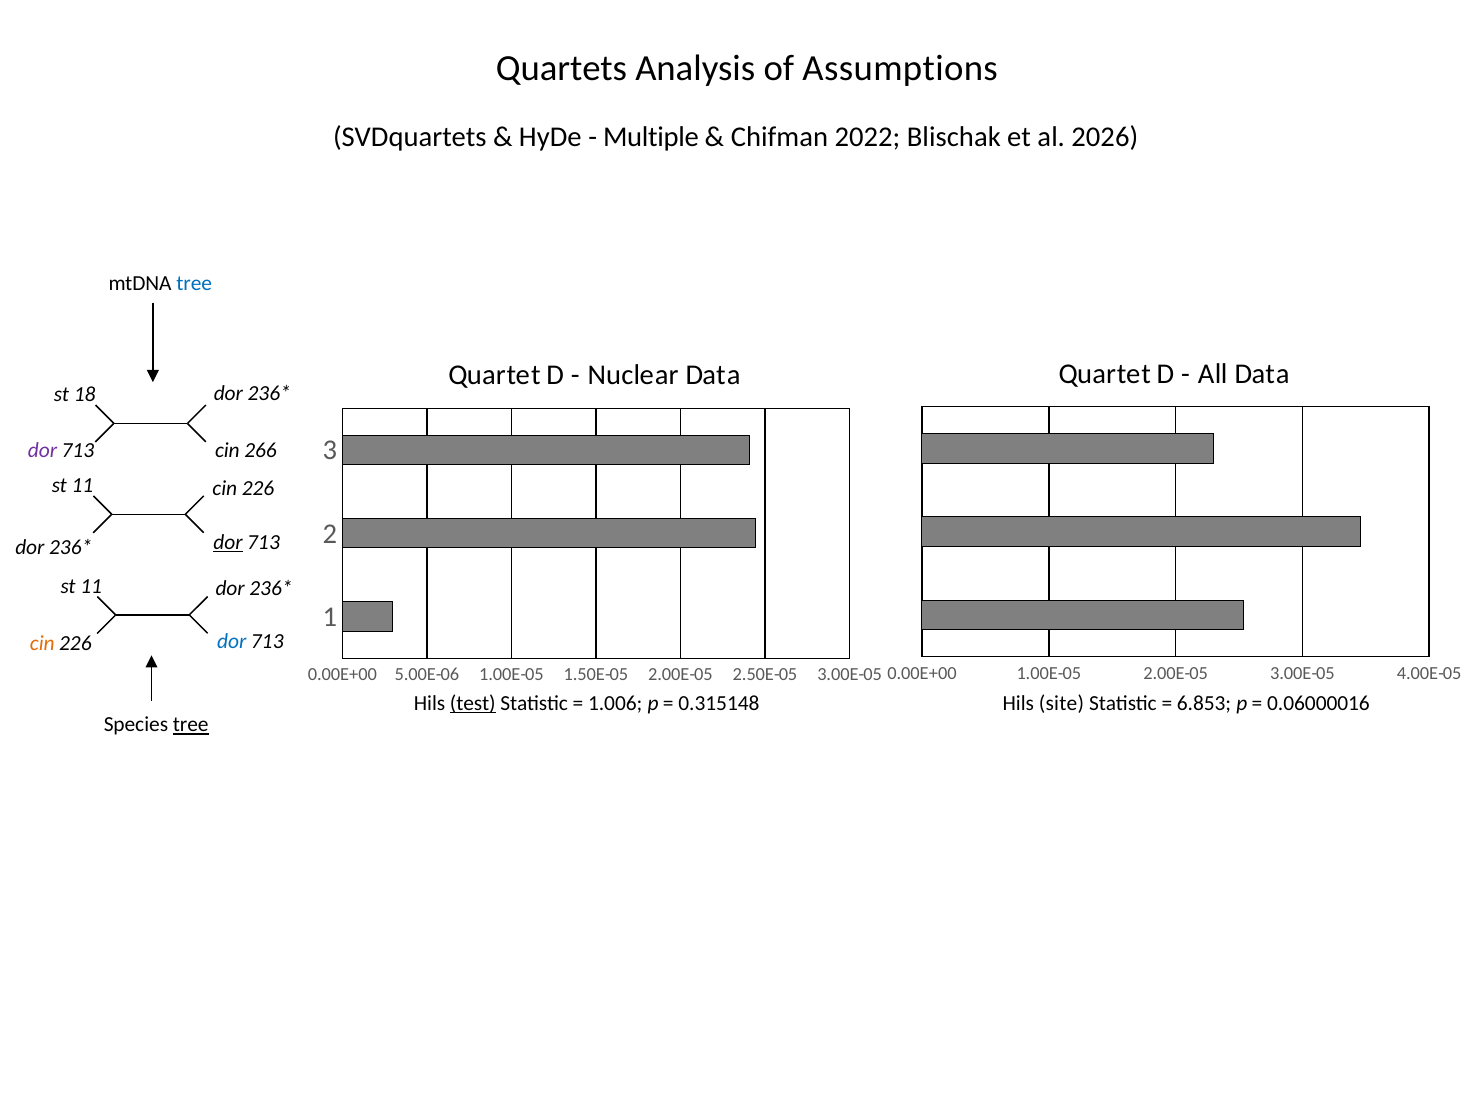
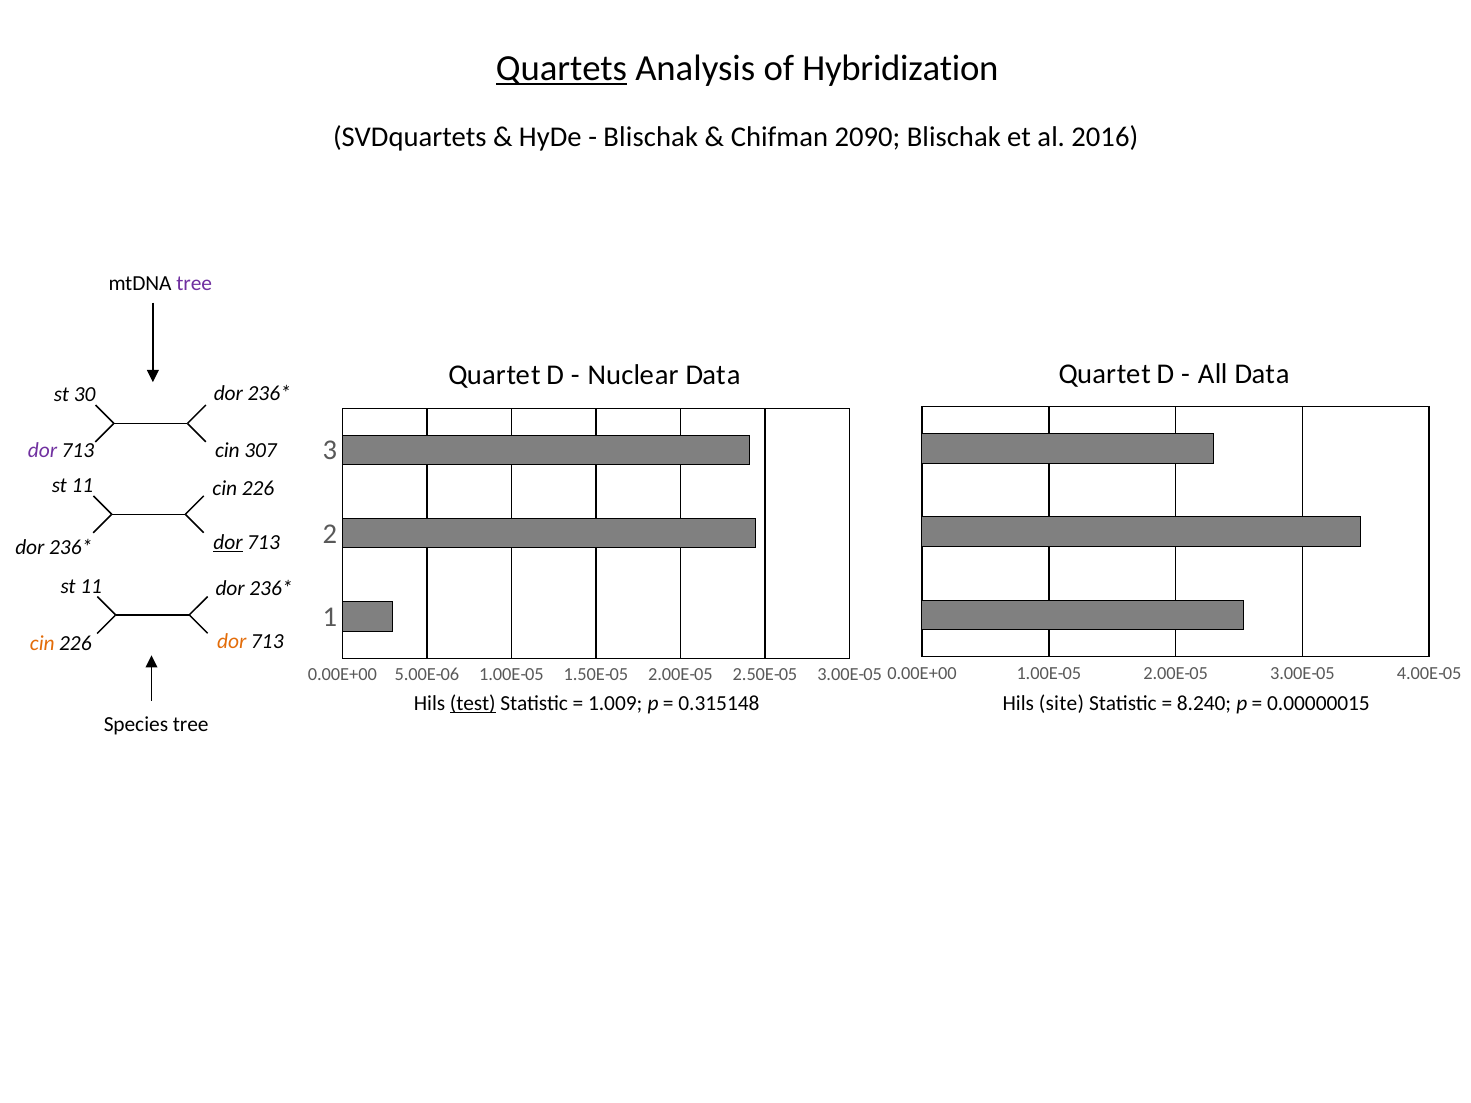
Quartets underline: none -> present (562, 69)
Assumptions: Assumptions -> Hybridization (900, 69)
Multiple: Multiple -> Blischak (651, 137)
2022: 2022 -> 2090 (868, 137)
2026: 2026 -> 2016 (1105, 137)
tree colour: blue -> purple (194, 284)
18: 18 -> 30 (85, 395)
266: 266 -> 307 (261, 451)
dor colour: blue -> orange (232, 642)
1.006: 1.006 -> 1.009 (615, 703)
6.853: 6.853 -> 8.240 (1204, 703)
0.06000016: 0.06000016 -> 0.00000015 (1318, 703)
tree underline: present -> none (191, 725)
